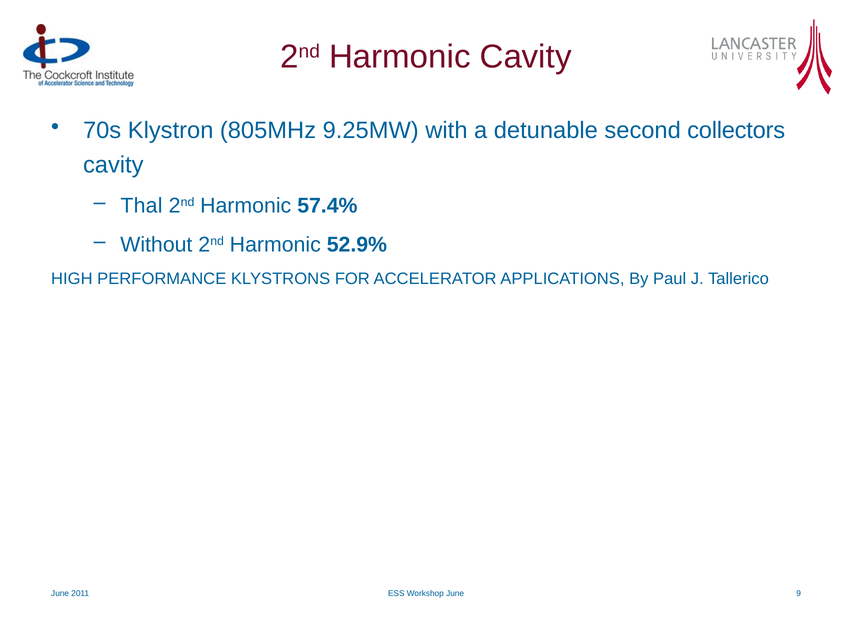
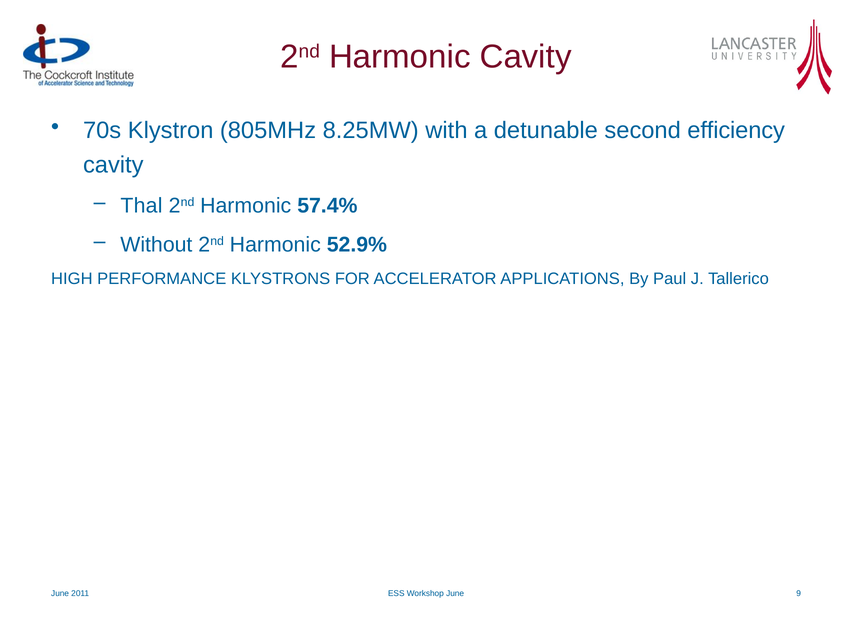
9.25MW: 9.25MW -> 8.25MW (371, 131)
collectors: collectors -> efficiency (736, 131)
